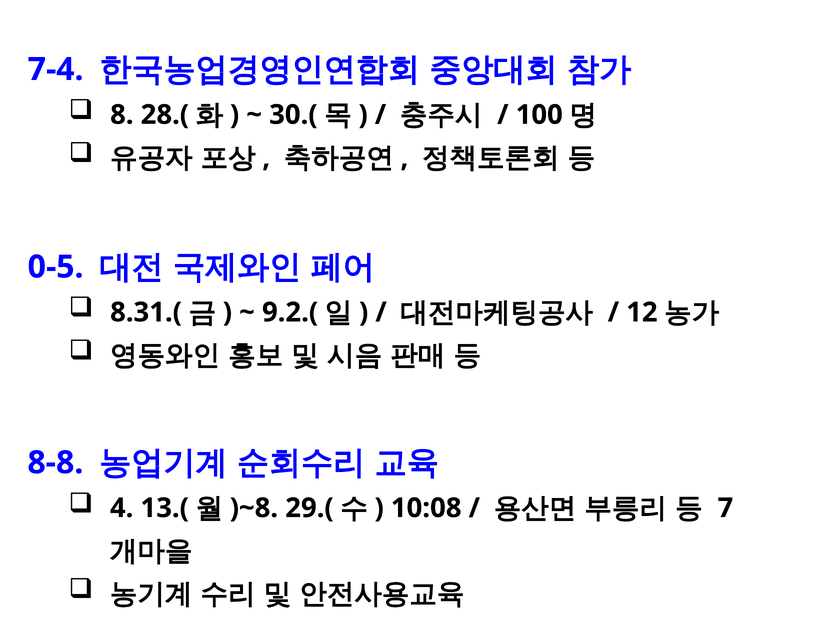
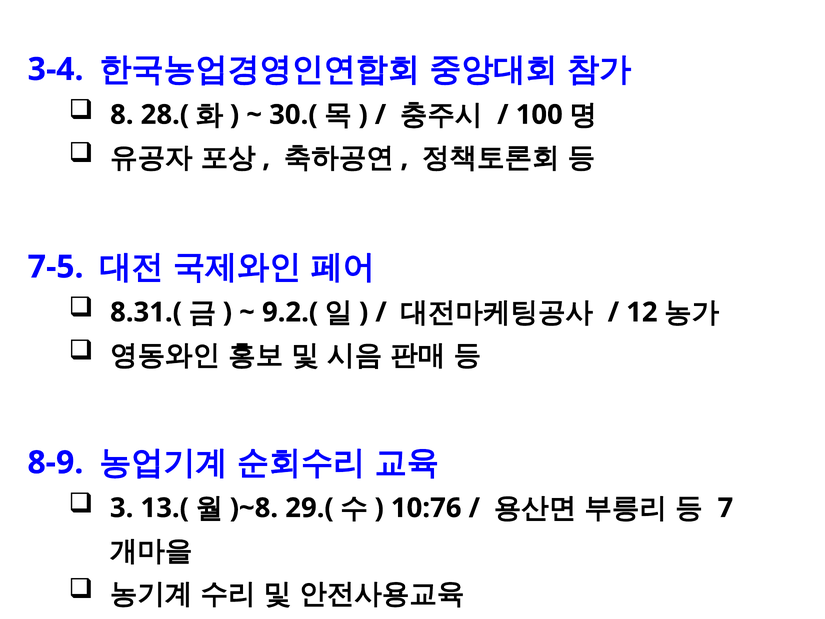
7-4: 7-4 -> 3-4 (56, 69)
0-5: 0-5 -> 7-5 (56, 267)
8-8: 8-8 -> 8-9 (55, 462)
4: 4 -> 3 (122, 508)
10:08: 10:08 -> 10:76 (426, 508)
